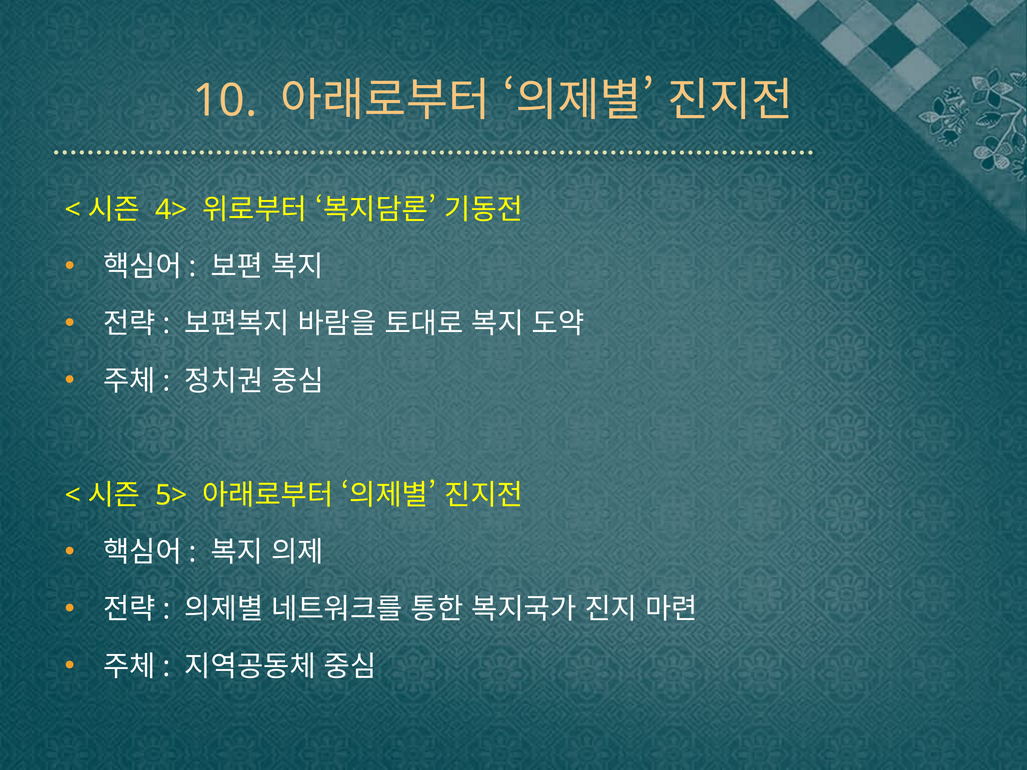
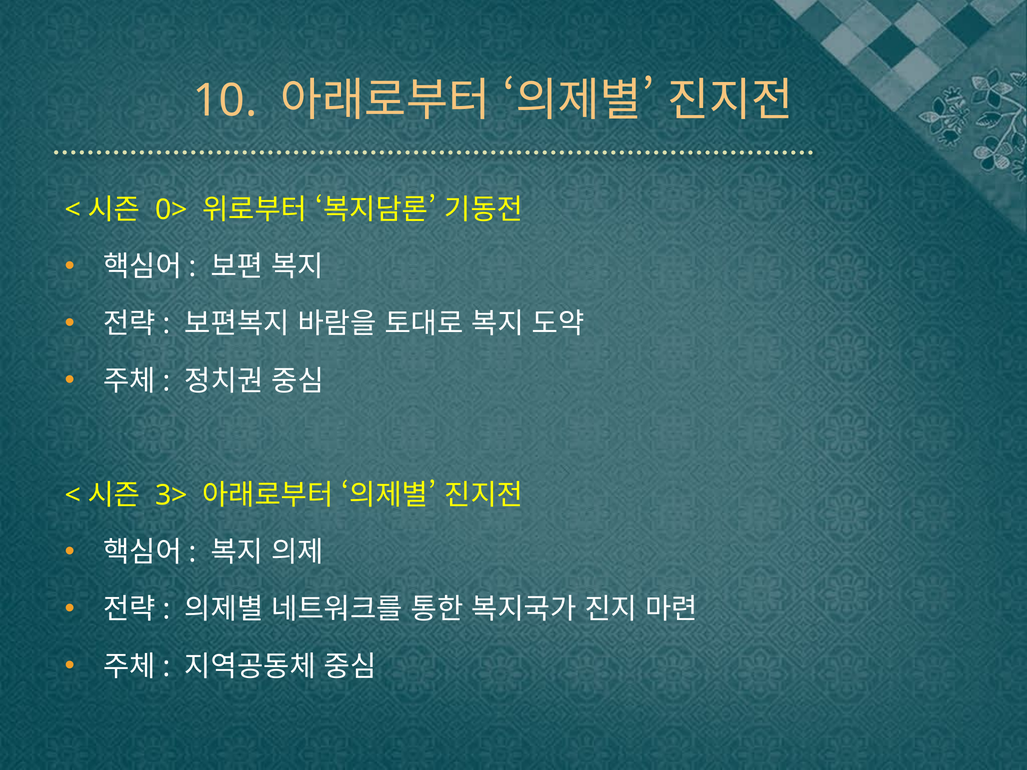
4>: 4> -> 0> (171, 210)
5>: 5> -> 3> (171, 496)
